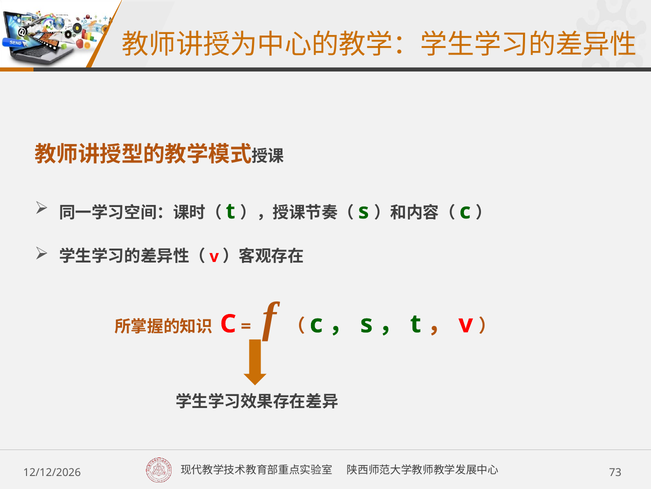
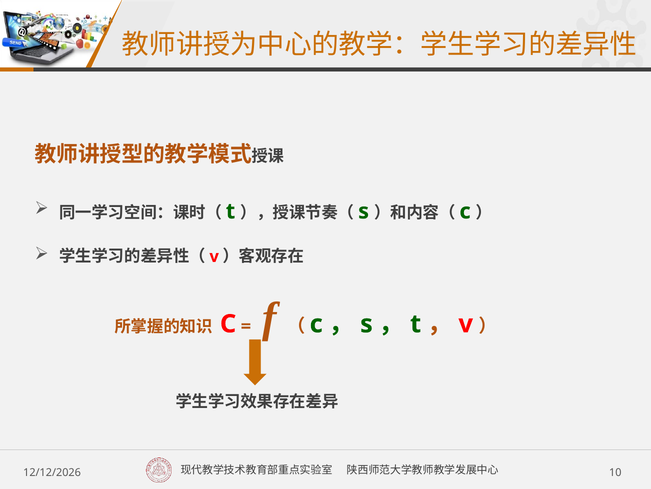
73: 73 -> 10 (615, 472)
